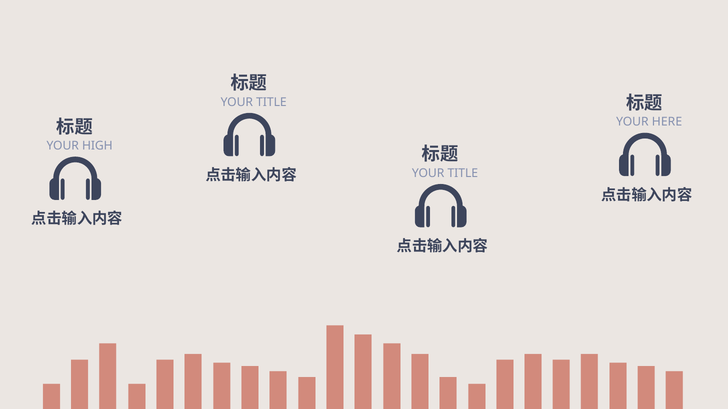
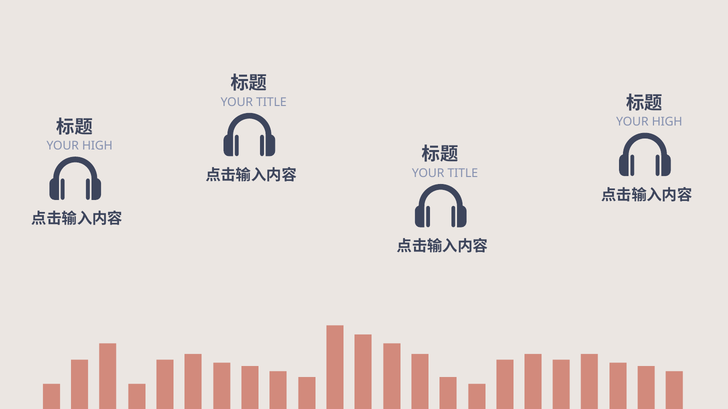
HERE: HERE -> HIGH (667, 122)
